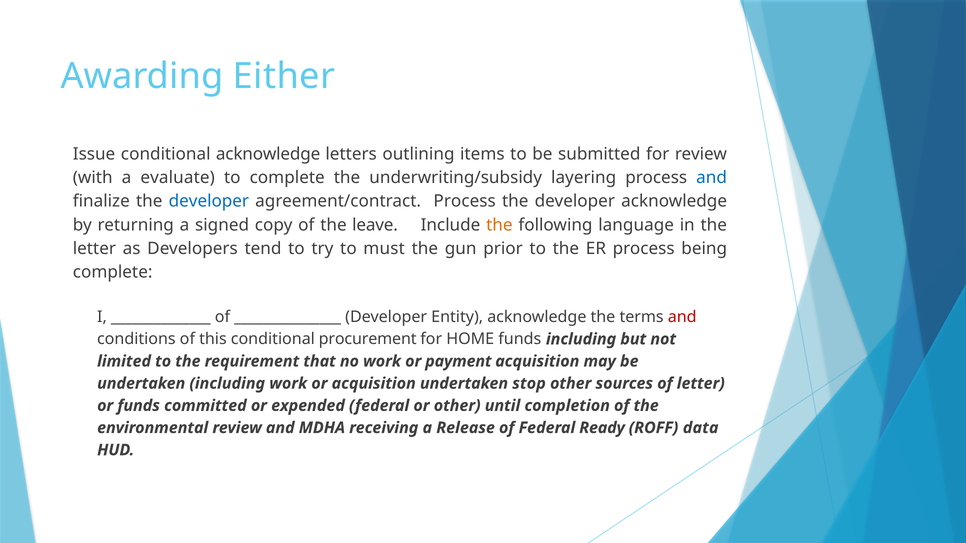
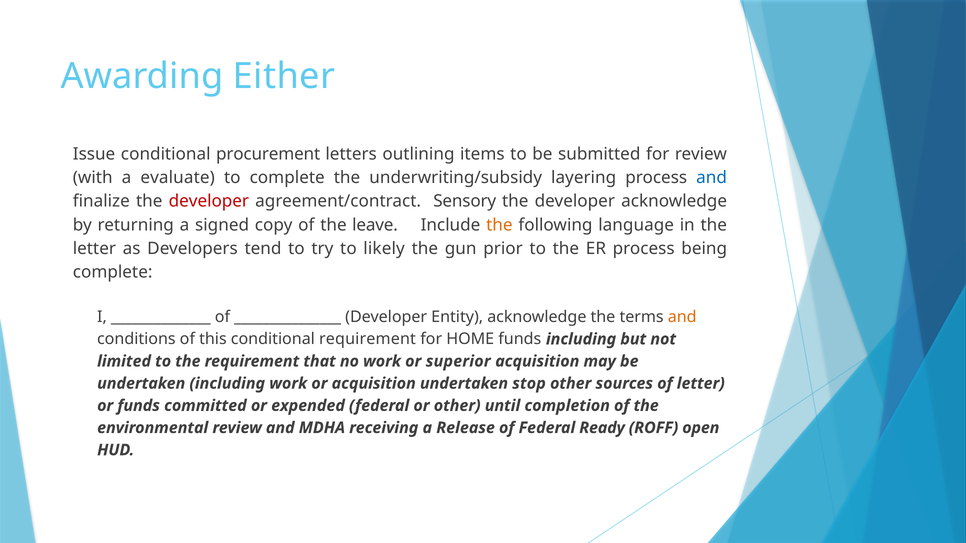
conditional acknowledge: acknowledge -> procurement (268, 154)
developer colour: blue -> red (209, 201)
agreement/contract Process: Process -> Sensory (465, 201)
must: must -> likely (384, 249)
and colour: red -> orange (682, 317)
conditional procurement: procurement -> requirement (367, 339)
payment: payment -> superior (458, 362)
data: data -> open (701, 428)
